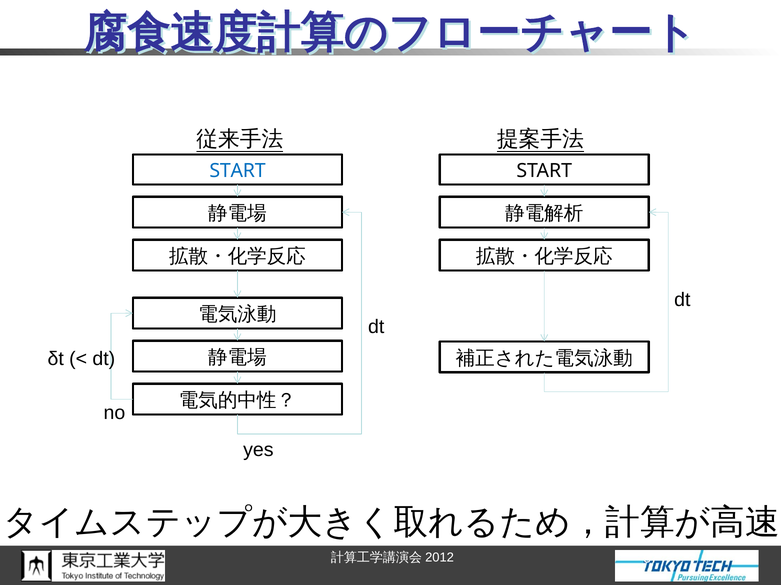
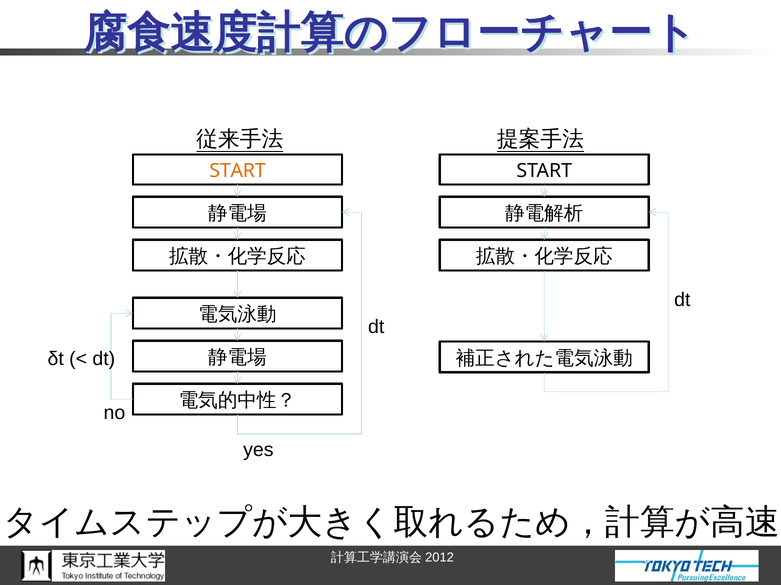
START colour: blue -> orange (238, 171)
